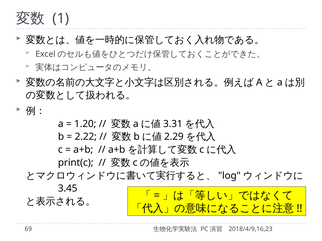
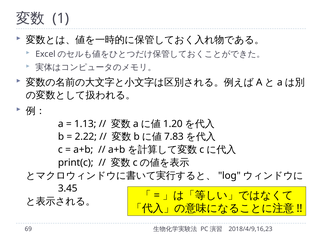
1.20: 1.20 -> 1.13 (85, 124)
3.31: 3.31 -> 1.20 (173, 124)
2.29: 2.29 -> 7.83 (174, 137)
